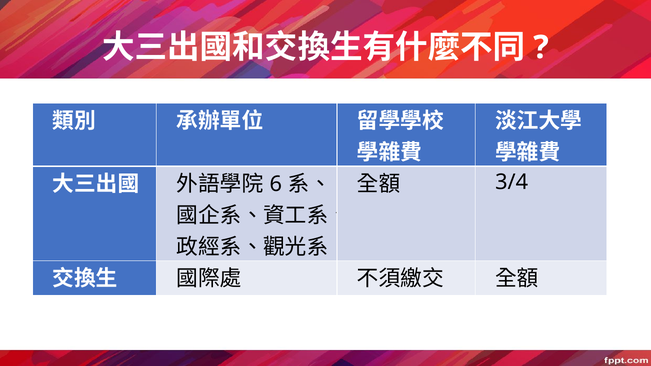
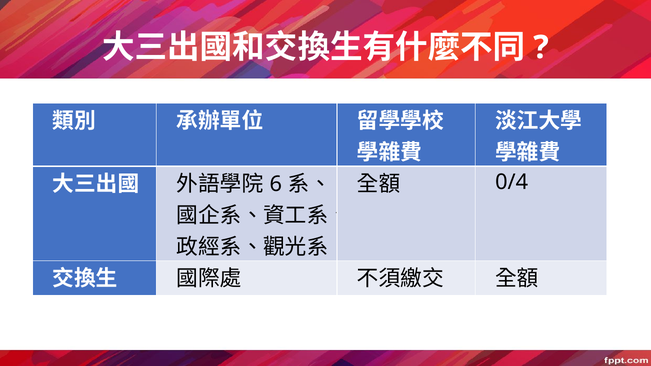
3/4: 3/4 -> 0/4 (512, 182)
